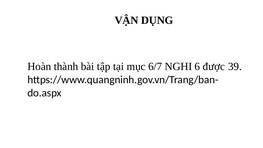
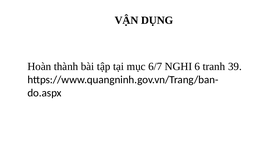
được: được -> tranh (214, 67)
